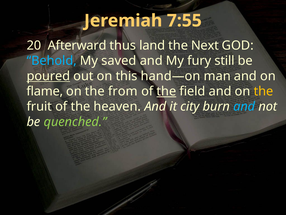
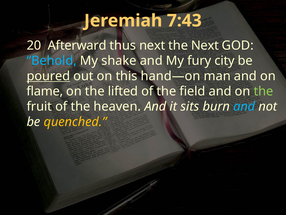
7:55: 7:55 -> 7:43 (184, 21)
thus land: land -> next (152, 45)
saved: saved -> shake (119, 61)
still: still -> city (225, 61)
from: from -> lifted (123, 91)
the underline: present -> none (166, 91)
the colour: yellow -> light green (263, 91)
city: city -> sits (190, 106)
quenched colour: light green -> yellow (75, 122)
